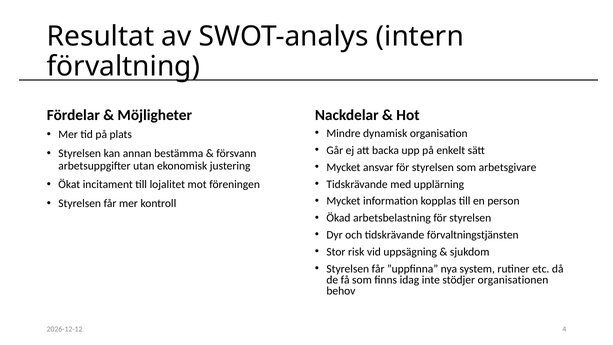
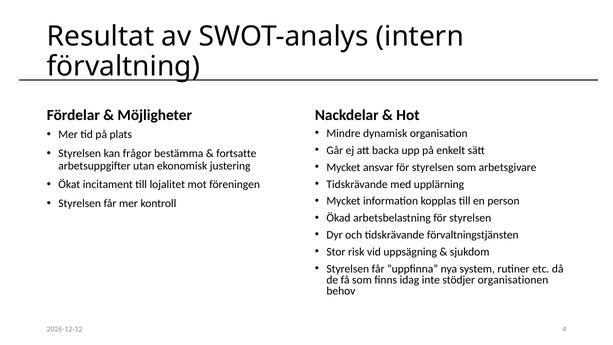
annan: annan -> frågor (137, 153)
försvann: försvann -> fortsatte (236, 153)
